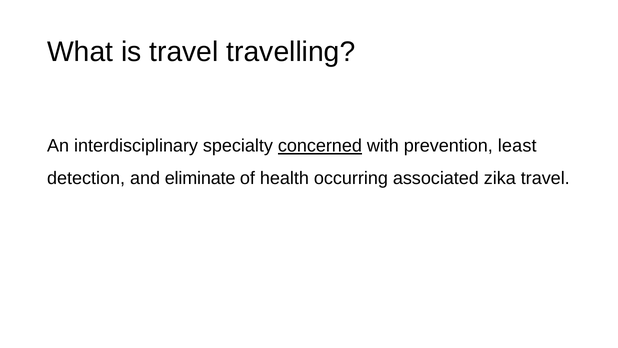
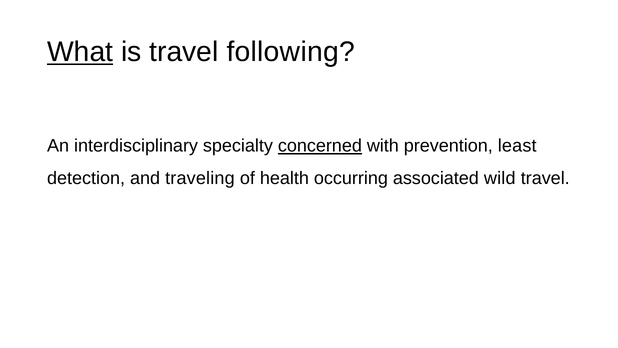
What underline: none -> present (80, 52)
travelling: travelling -> following (291, 52)
eliminate: eliminate -> traveling (200, 178)
zika: zika -> wild (500, 178)
